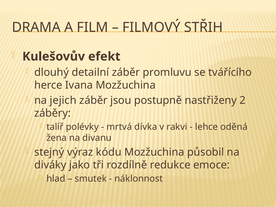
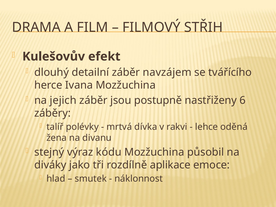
promluvu: promluvu -> navzájem (167, 72)
2: 2 -> 6 (243, 100)
redukce: redukce -> aplikace (170, 165)
